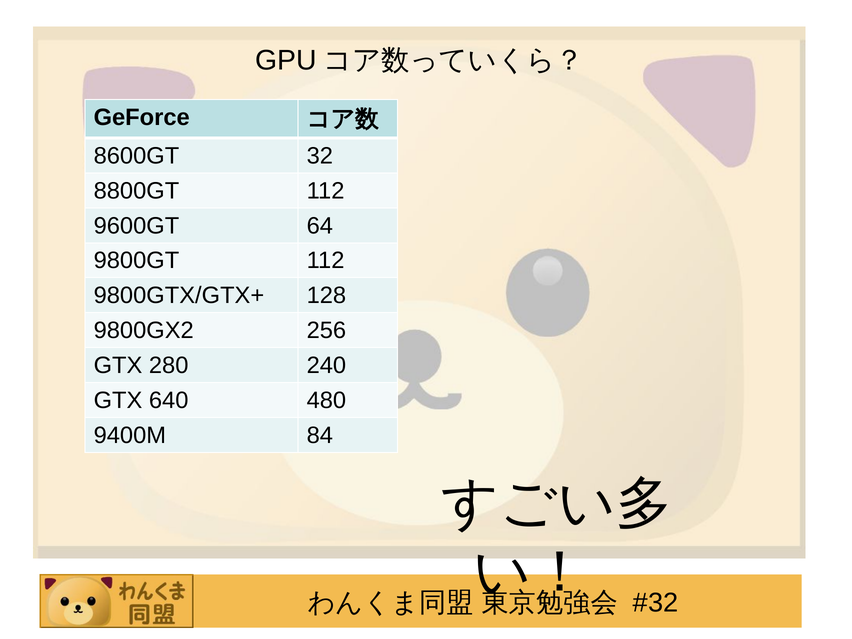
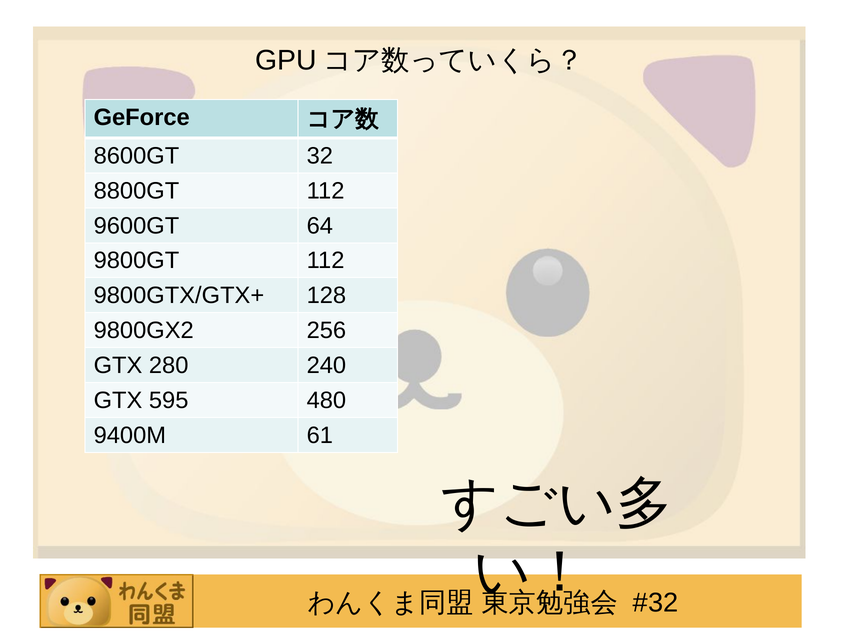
640: 640 -> 595 (169, 400)
84: 84 -> 61 (320, 435)
